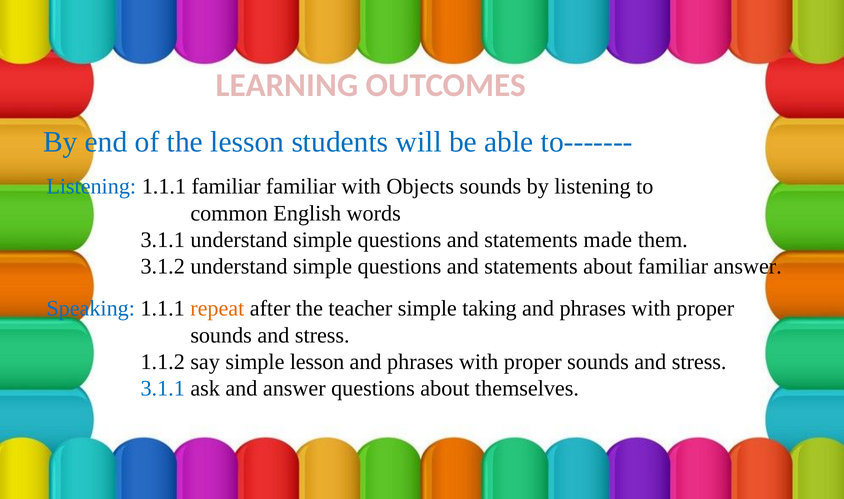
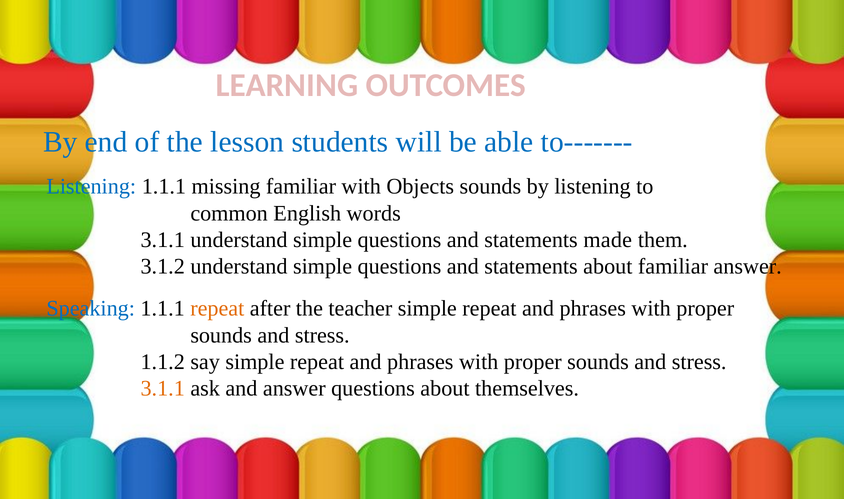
1.1.1 familiar: familiar -> missing (226, 186)
teacher simple taking: taking -> repeat (489, 308)
say simple lesson: lesson -> repeat (317, 361)
3.1.1 colour: blue -> orange (163, 388)
